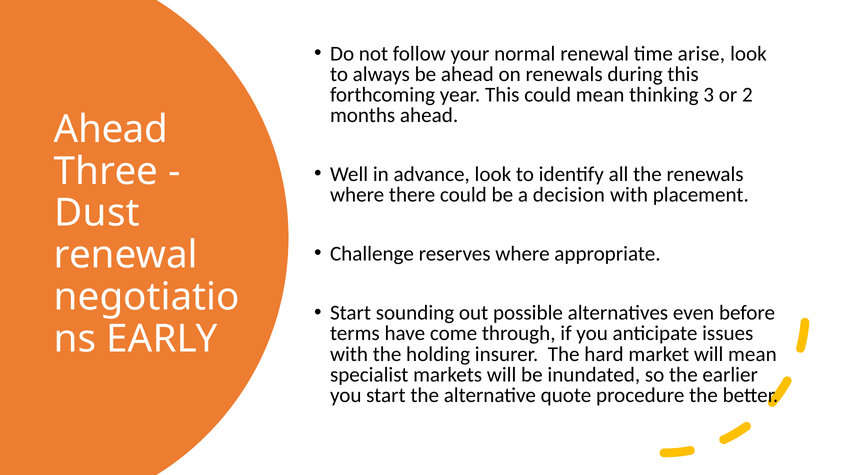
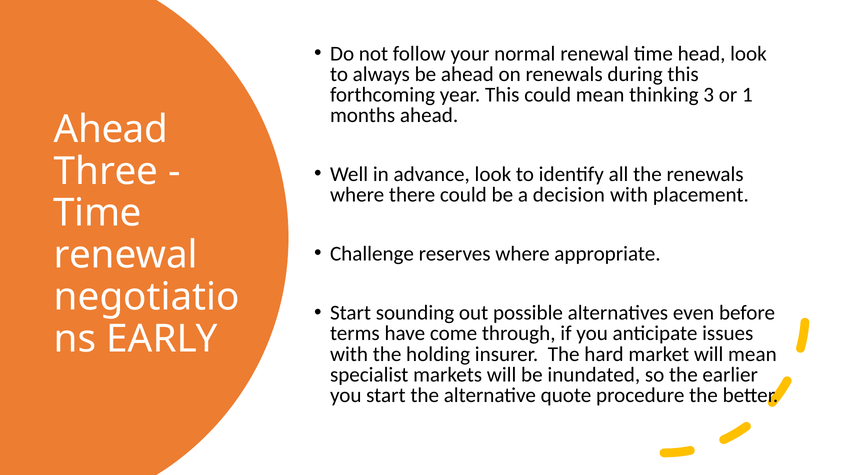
arise: arise -> head (702, 54)
2: 2 -> 1 (747, 95)
Dust: Dust -> Time (97, 213)
